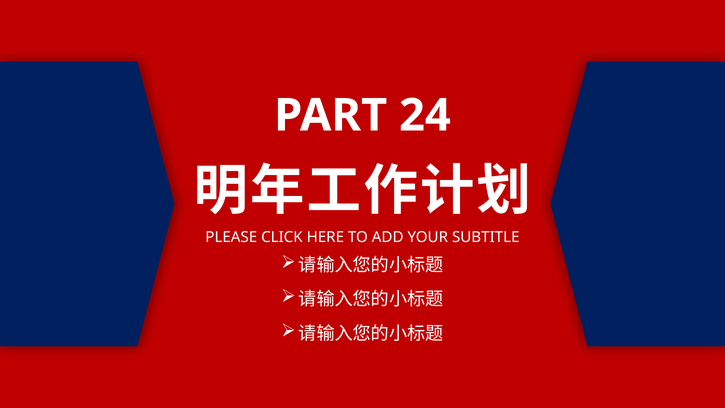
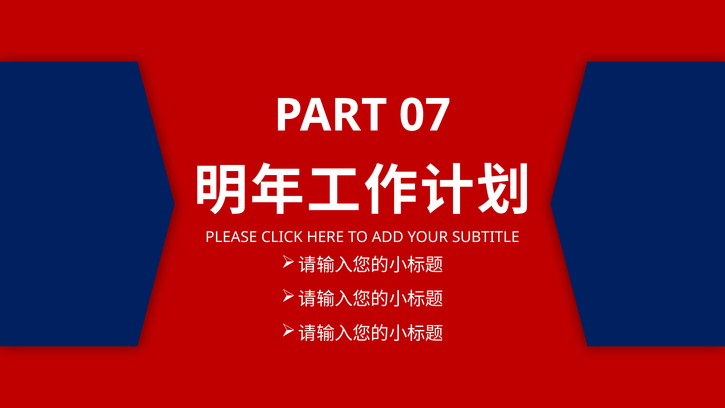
24: 24 -> 07 (425, 115)
